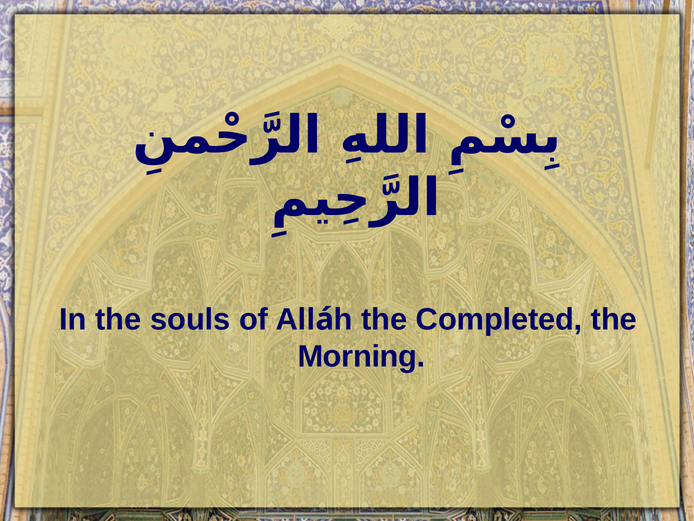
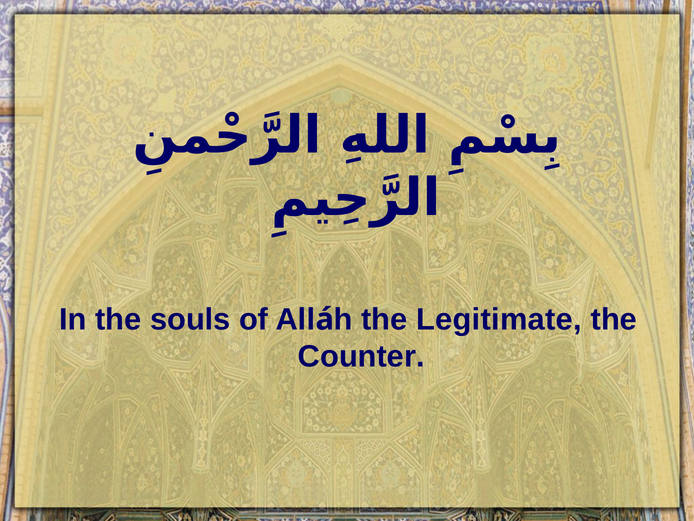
Completed: Completed -> Legitimate (499, 319)
Morning: Morning -> Counter (361, 356)
